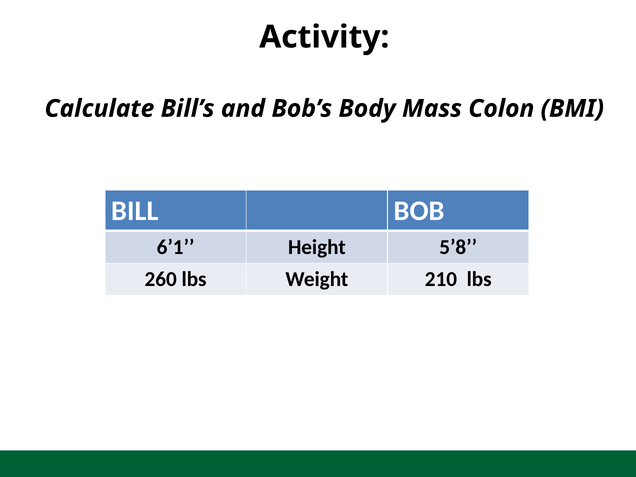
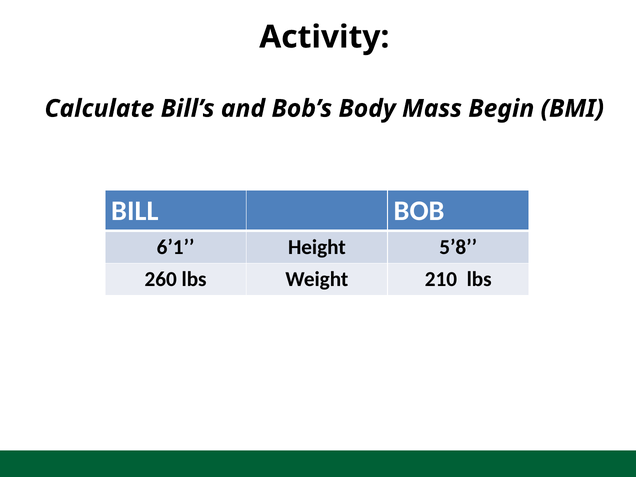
Colon: Colon -> Begin (501, 109)
